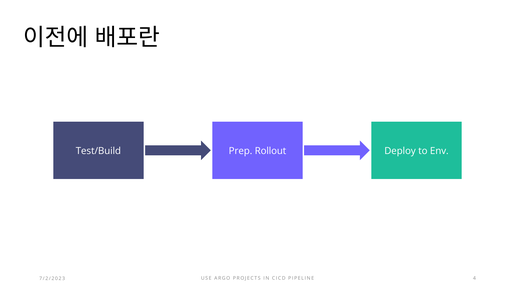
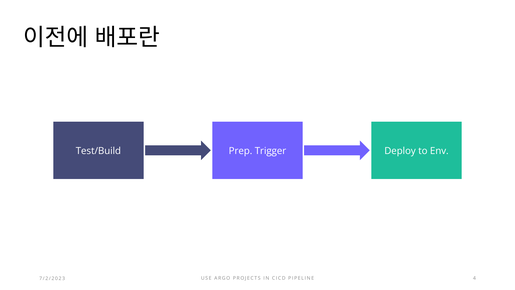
Rollout: Rollout -> Trigger (270, 151)
